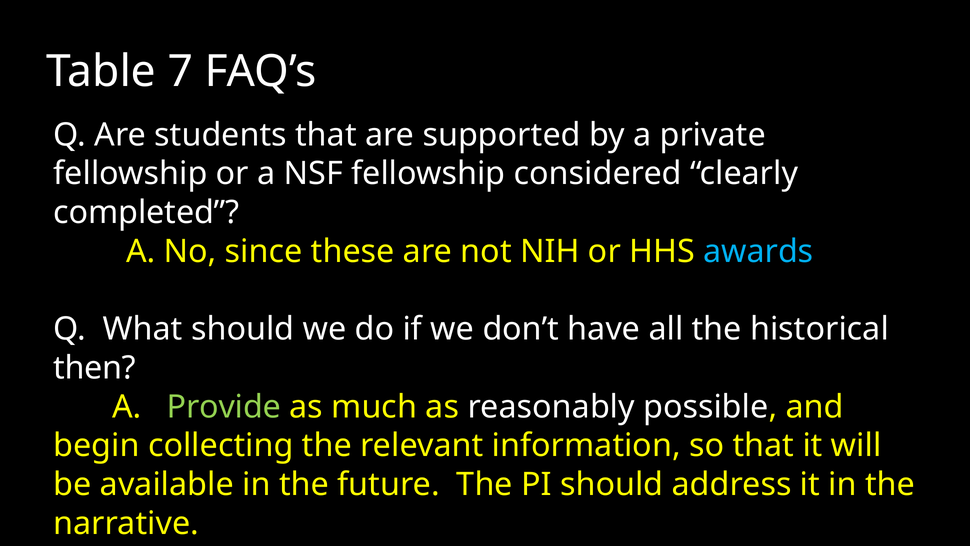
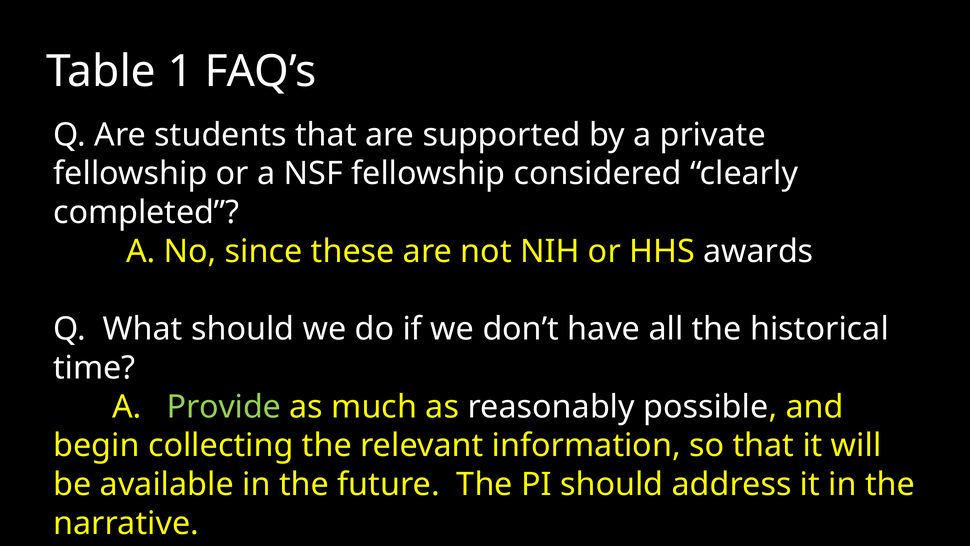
7: 7 -> 1 (180, 72)
awards colour: light blue -> white (758, 251)
then: then -> time (94, 368)
